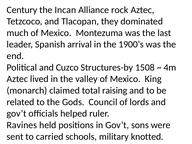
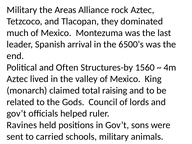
Century: Century -> Military (22, 10)
Incan: Incan -> Areas (65, 10)
1900’s: 1900’s -> 6500’s (131, 44)
Cuzco: Cuzco -> Often (67, 67)
1508: 1508 -> 1560 (145, 67)
knotted: knotted -> animals (147, 137)
